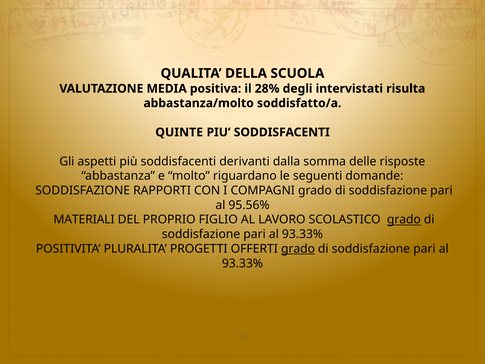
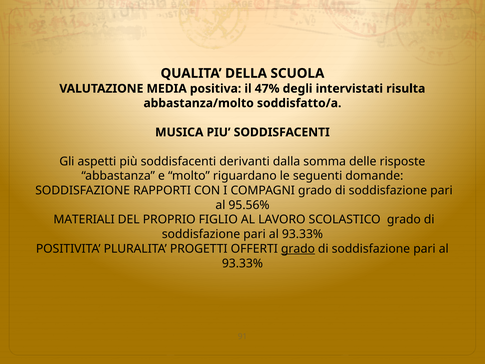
28%: 28% -> 47% (267, 89)
QUINTE: QUINTE -> MUSICA (179, 132)
grado underline: present -> none (404, 219)
